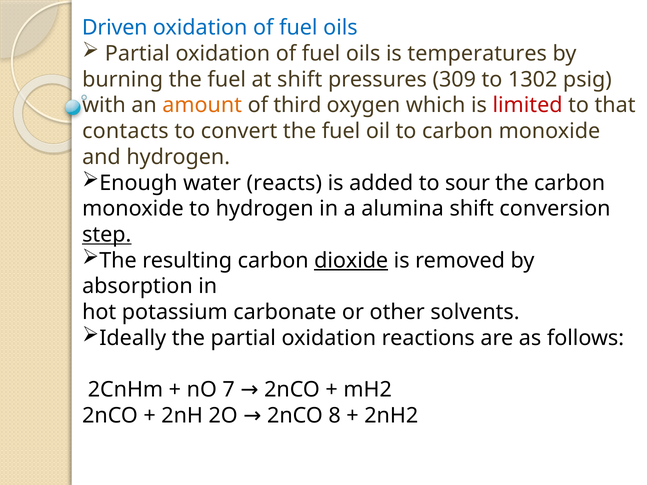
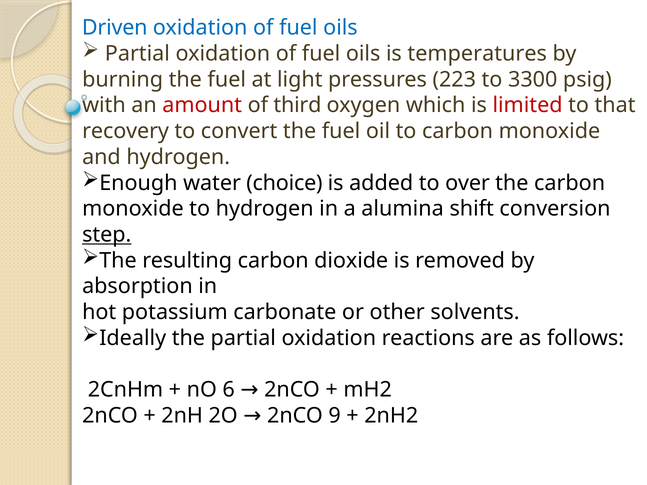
at shift: shift -> light (300, 79)
309: 309 -> 223 (454, 79)
1302: 1302 -> 3300 (533, 79)
amount colour: orange -> red (202, 105)
contacts: contacts -> recovery (126, 131)
reacts: reacts -> choice (284, 183)
sour: sour -> over (468, 183)
dioxide underline: present -> none (351, 261)
7: 7 -> 6 (229, 390)
8: 8 -> 9 (335, 416)
